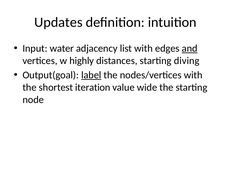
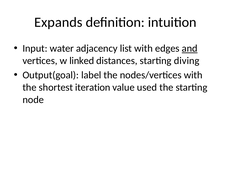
Updates: Updates -> Expands (58, 22)
highly: highly -> linked (82, 61)
label underline: present -> none (91, 75)
wide: wide -> used (147, 87)
